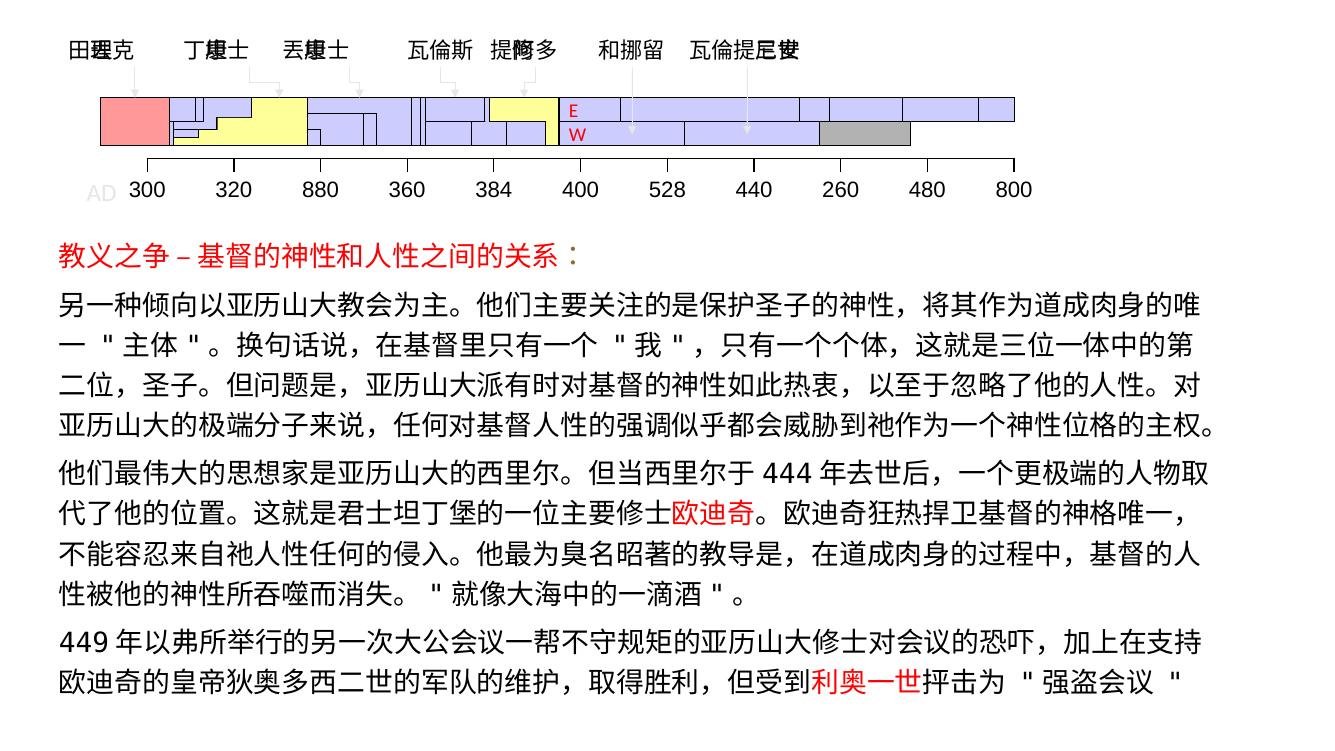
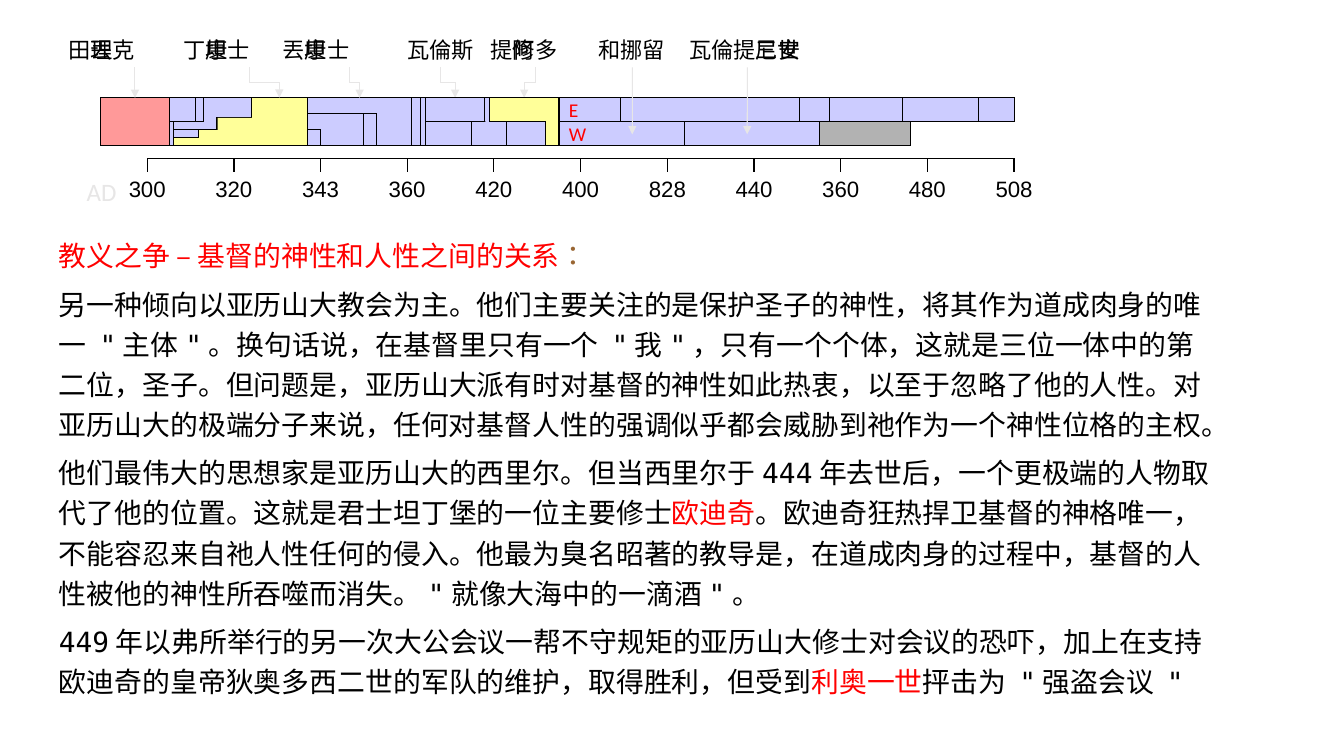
880: 880 -> 343 (321, 190)
384: 384 -> 420 (494, 190)
528: 528 -> 828 (667, 190)
440 260: 260 -> 360 (841, 190)
800: 800 -> 508 (1014, 190)
